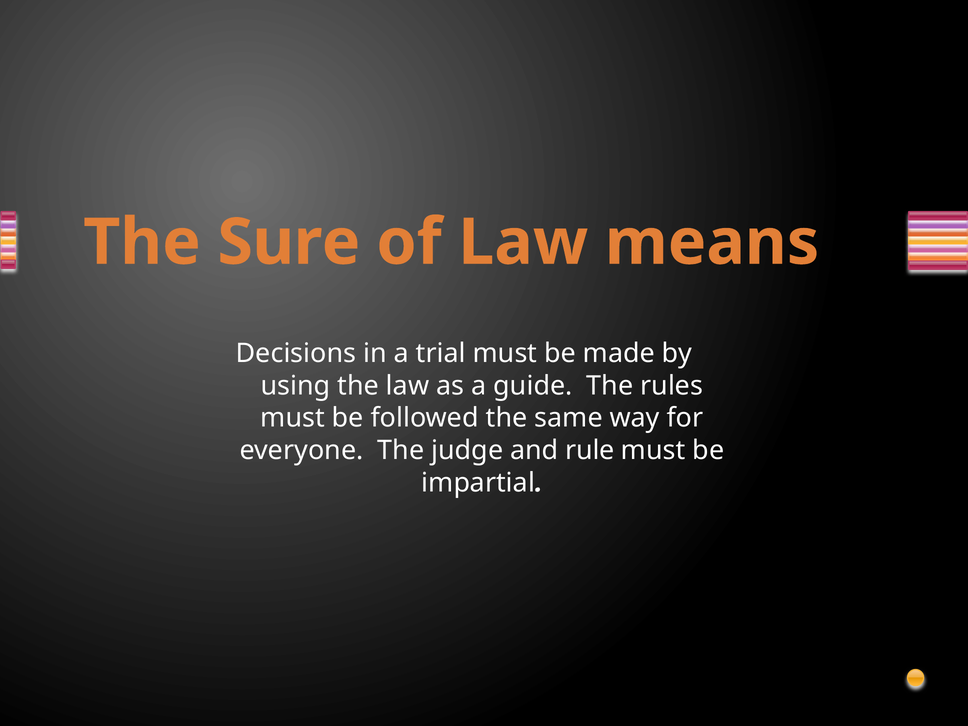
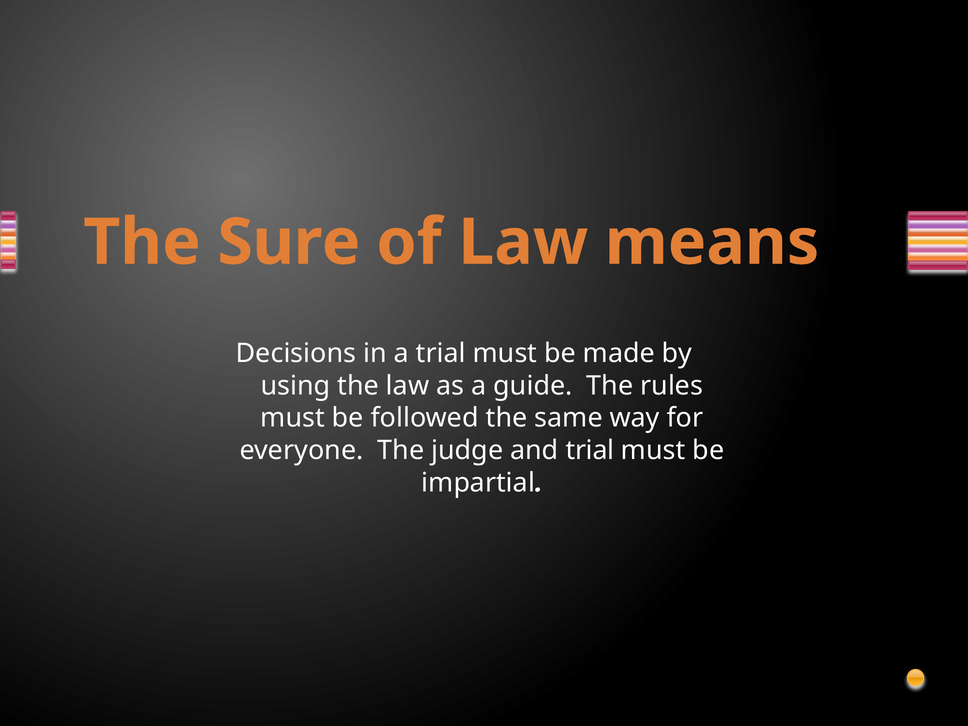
and rule: rule -> trial (590, 450)
